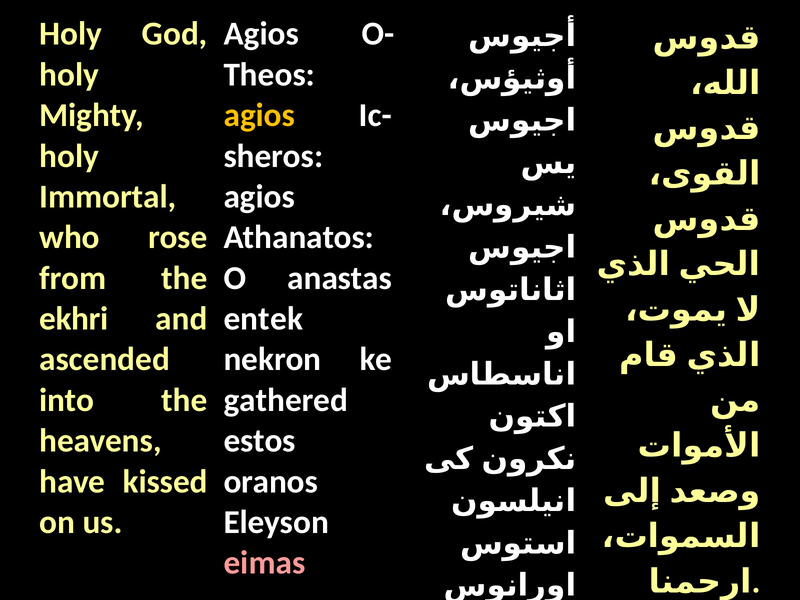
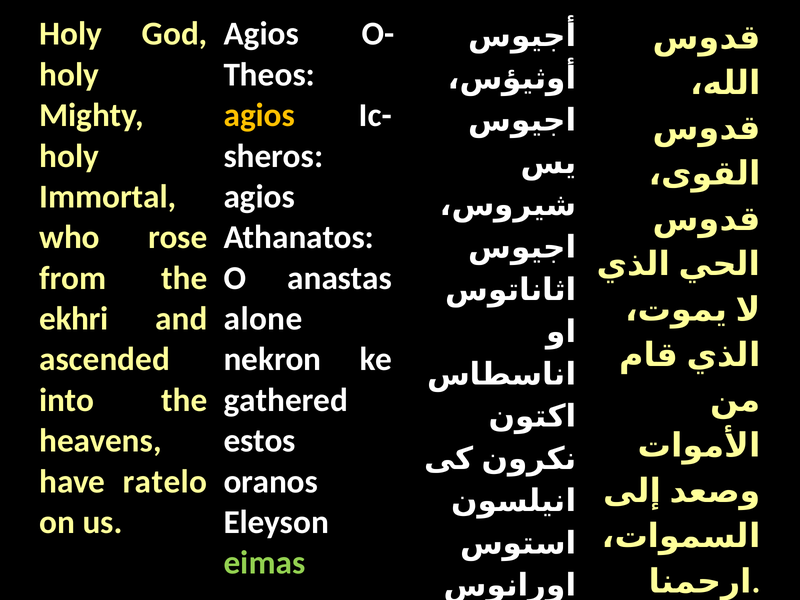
entek: entek -> alone (263, 319)
kissed: kissed -> ratelo (165, 482)
eimas colour: pink -> light green (264, 563)
